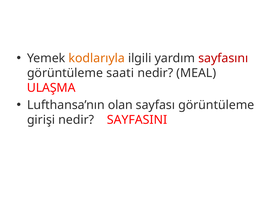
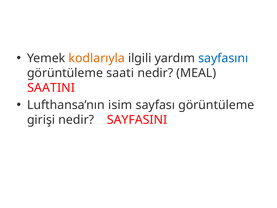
sayfasını colour: red -> blue (223, 58)
ULAŞMA: ULAŞMA -> SAATINI (51, 88)
olan: olan -> isim (120, 105)
